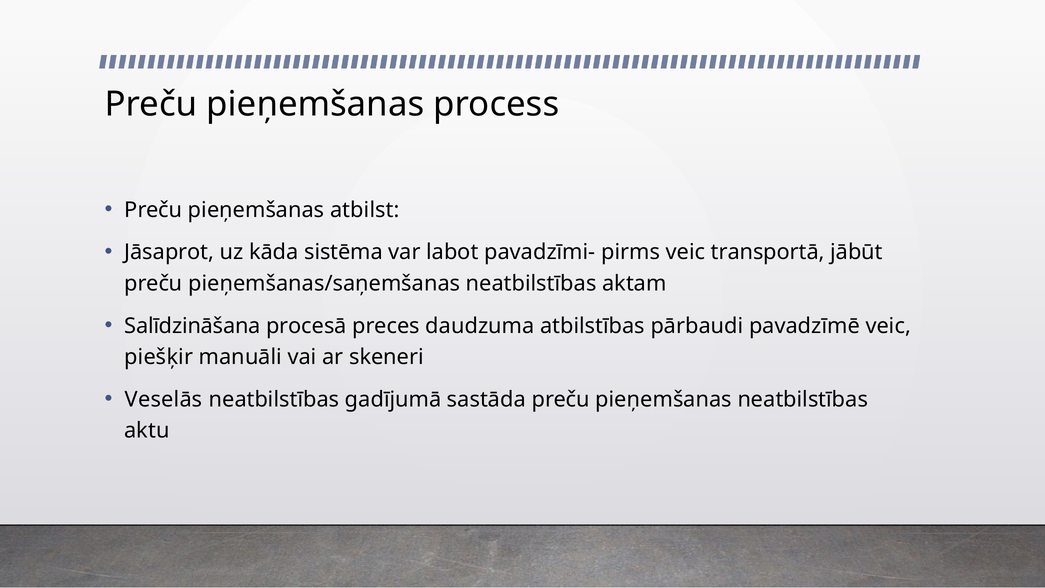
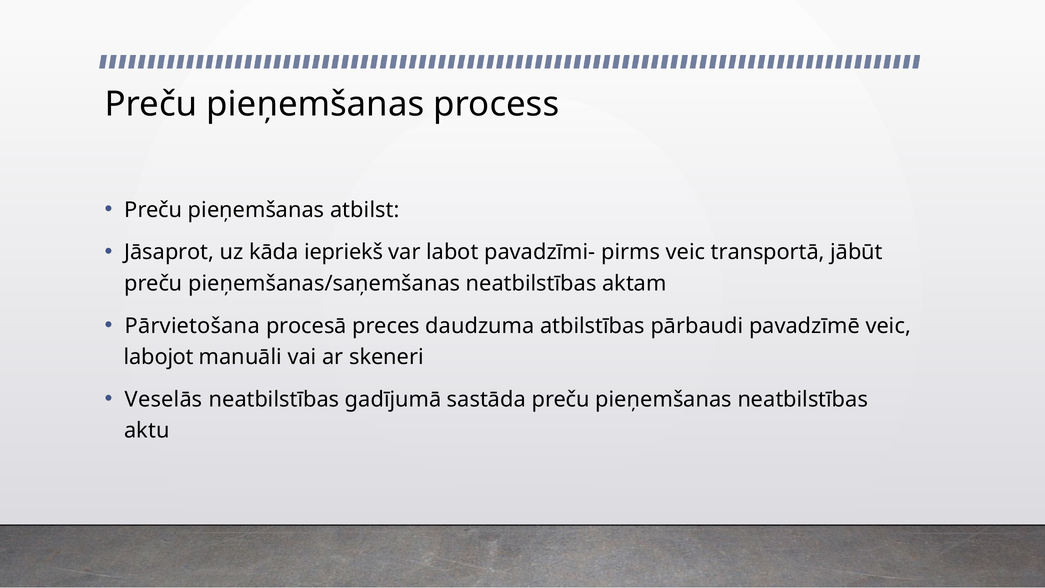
sistēma: sistēma -> iepriekš (344, 252)
Salīdzināšana: Salīdzināšana -> Pārvietošana (192, 326)
piešķir: piešķir -> labojot (159, 357)
